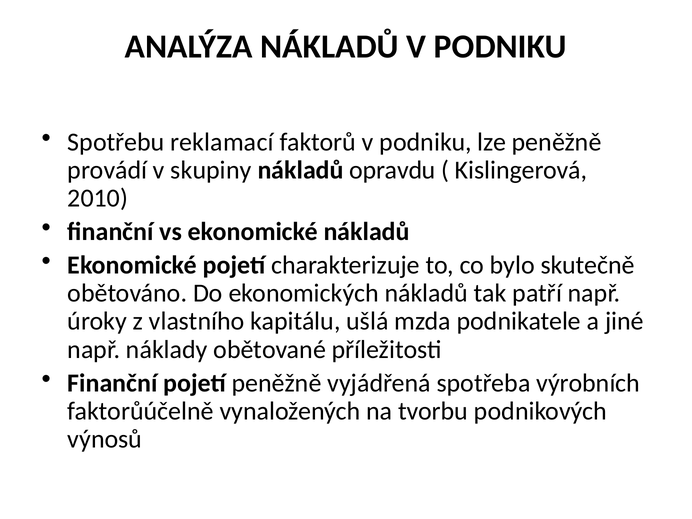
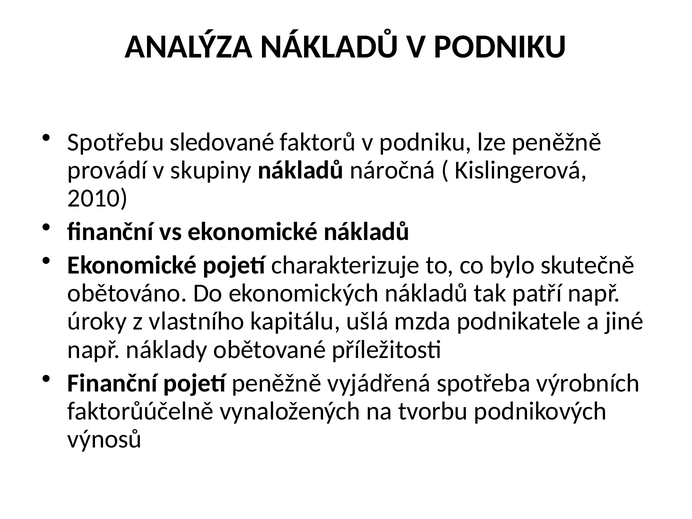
reklamací: reklamací -> sledované (222, 142)
opravdu: opravdu -> náročná (392, 170)
